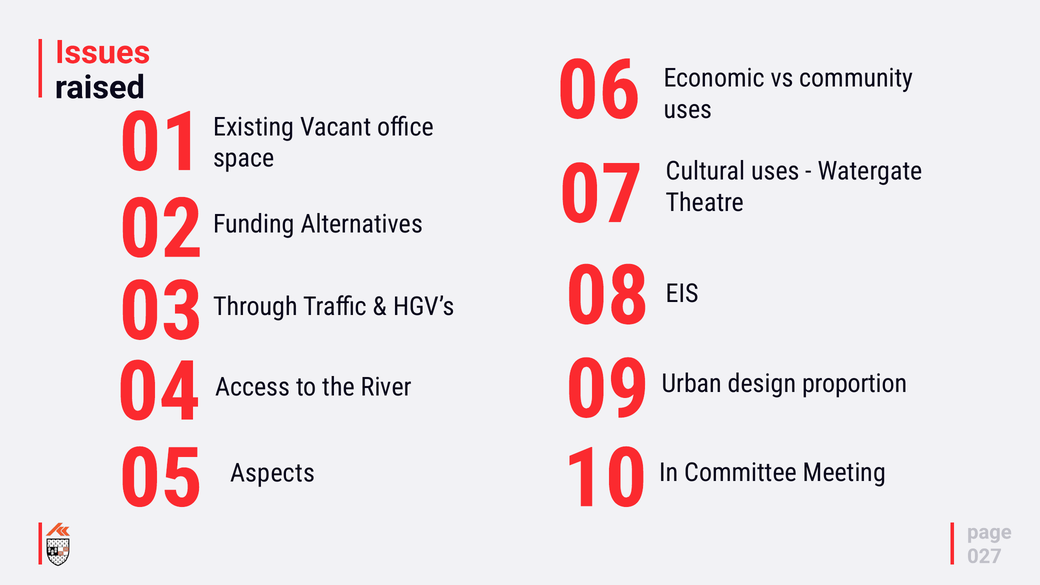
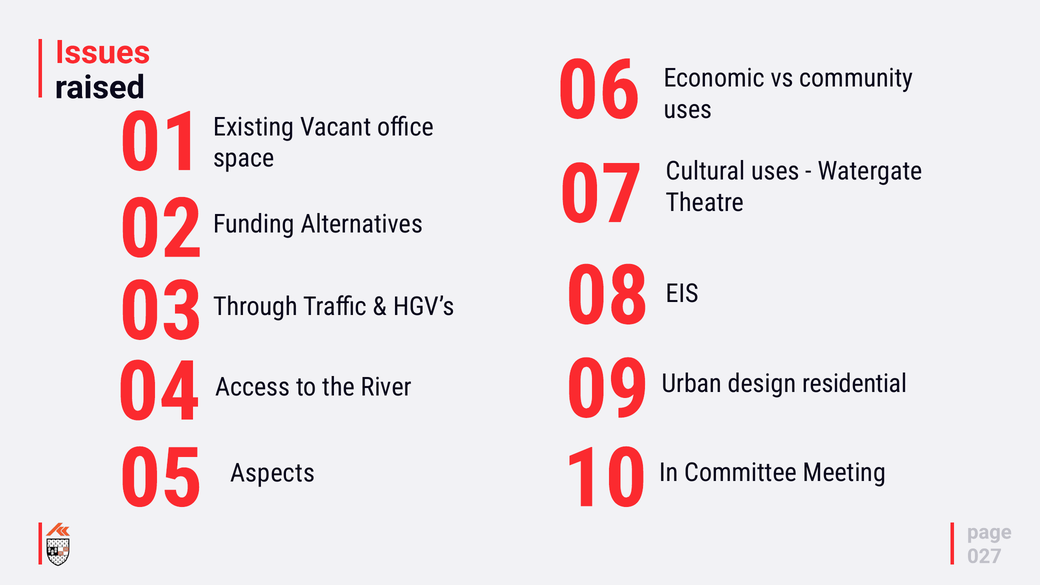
proportion: proportion -> residential (855, 384)
